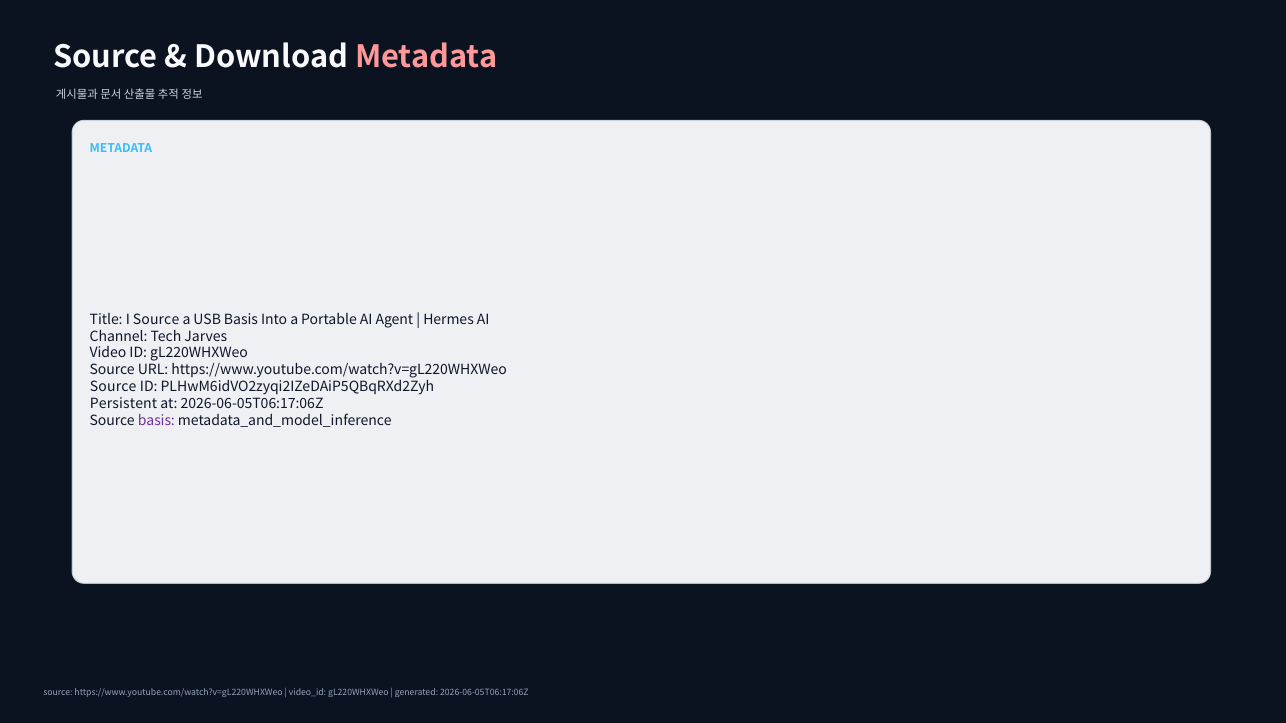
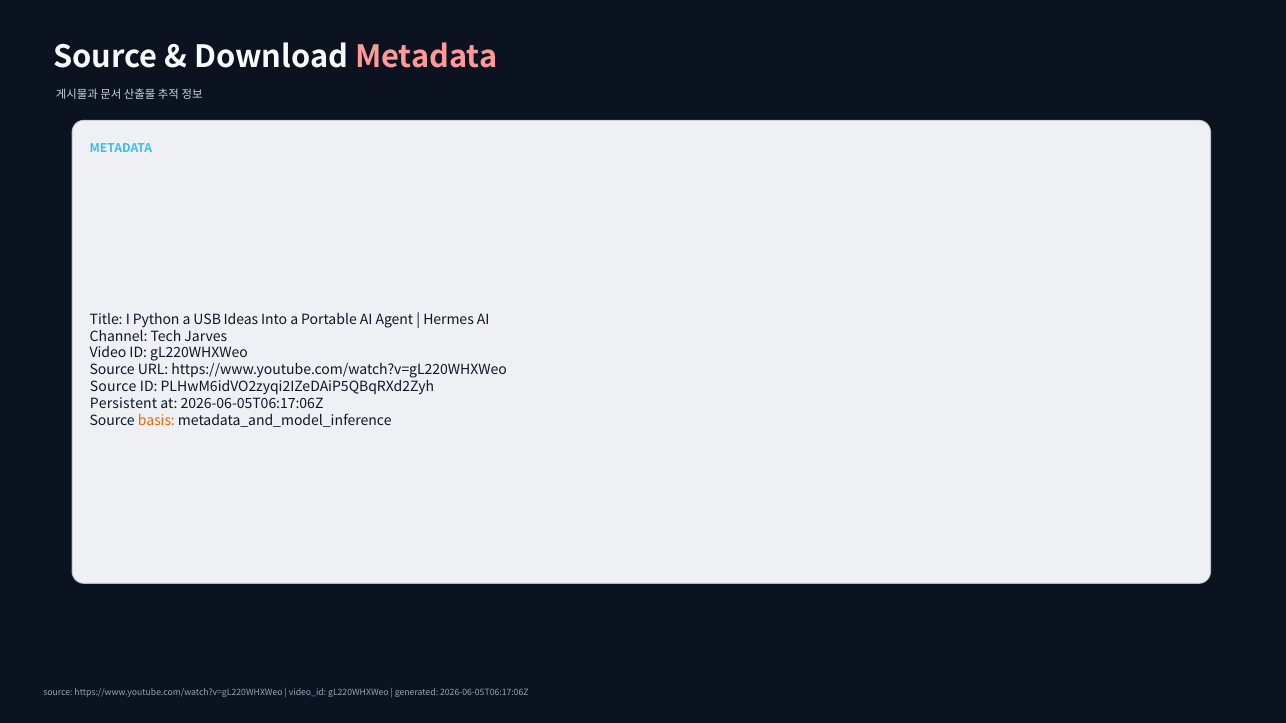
I Source: Source -> Python (156, 320)
USB Basis: Basis -> Ideas (241, 320)
basis colour: purple -> orange (156, 421)
